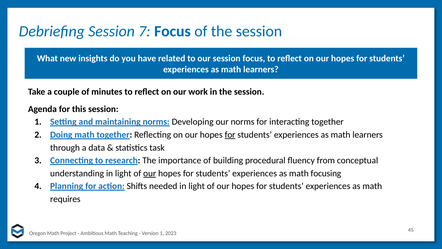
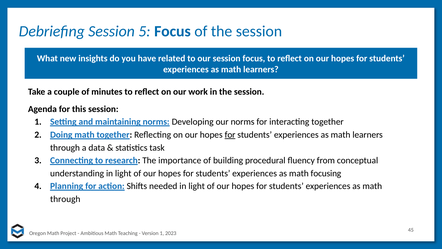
7: 7 -> 5 (144, 31)
our underline: present -> none (150, 173)
requires: requires -> through (65, 199)
